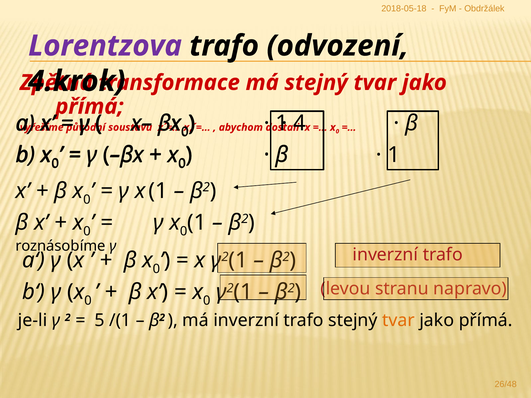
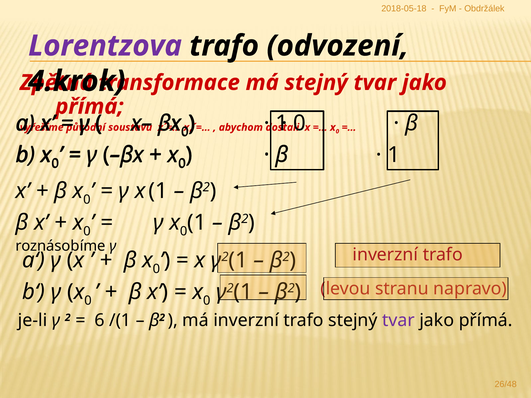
4: 4 -> 0 (300, 123)
5: 5 -> 6 (99, 321)
tvar colour: orange -> purple (398, 321)
